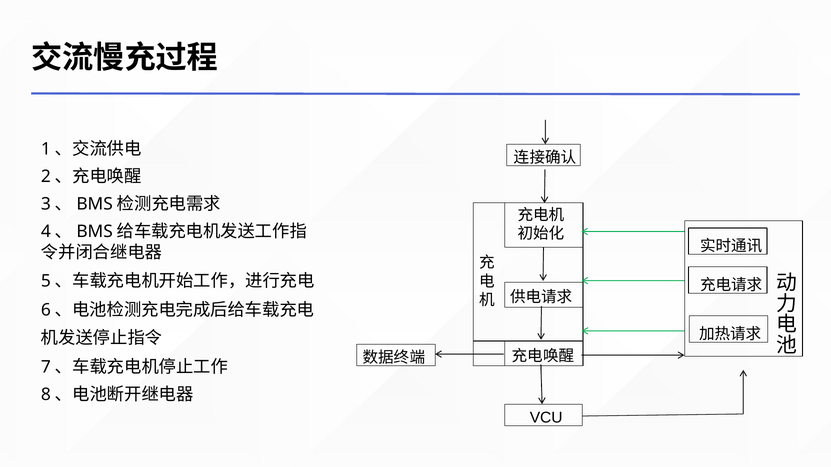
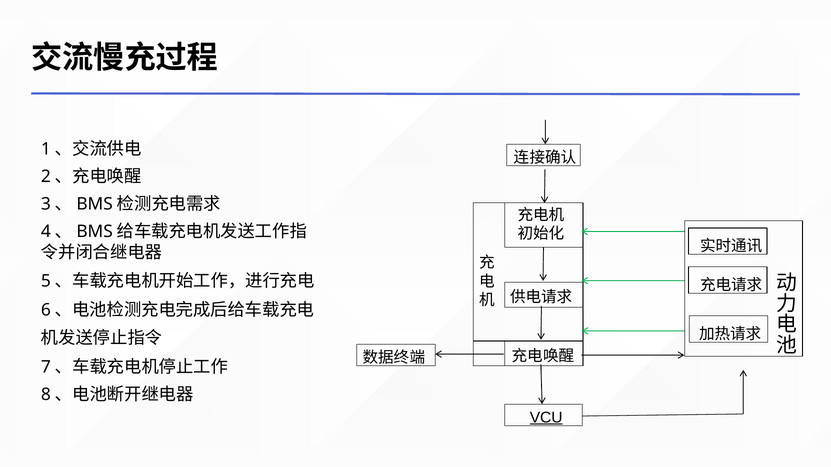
VCU underline: none -> present (546, 418)
